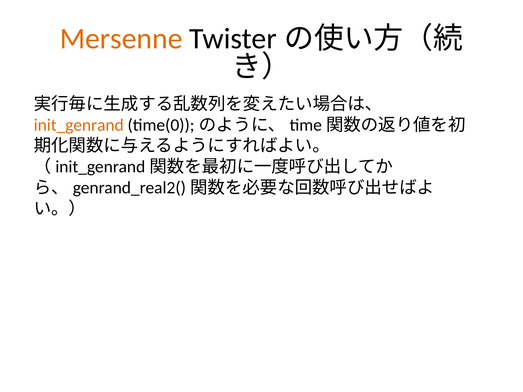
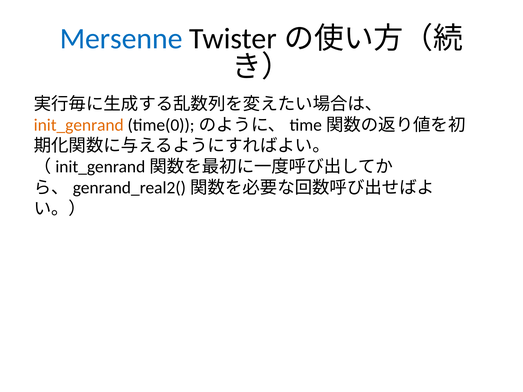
Mersenne colour: orange -> blue (121, 39)
